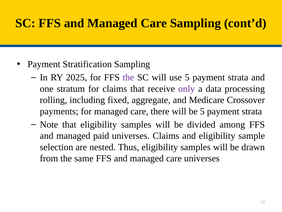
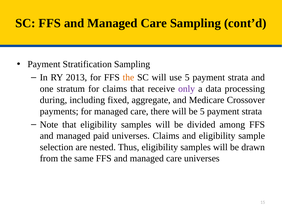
2025: 2025 -> 2013 (76, 77)
the colour: purple -> orange (128, 77)
rolling: rolling -> during (53, 100)
